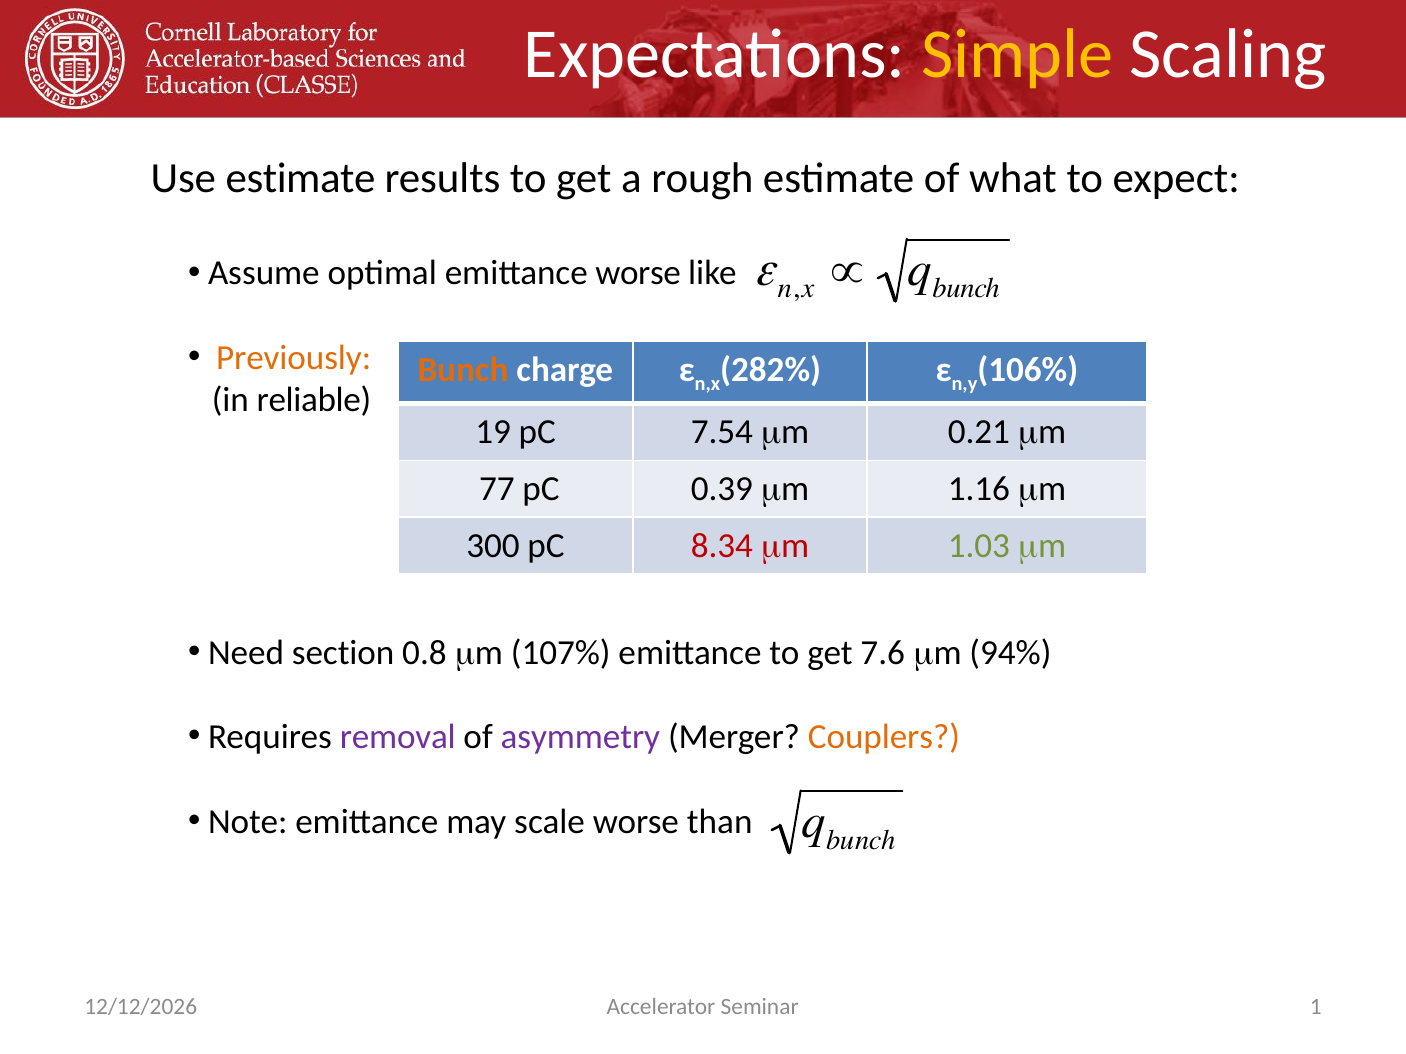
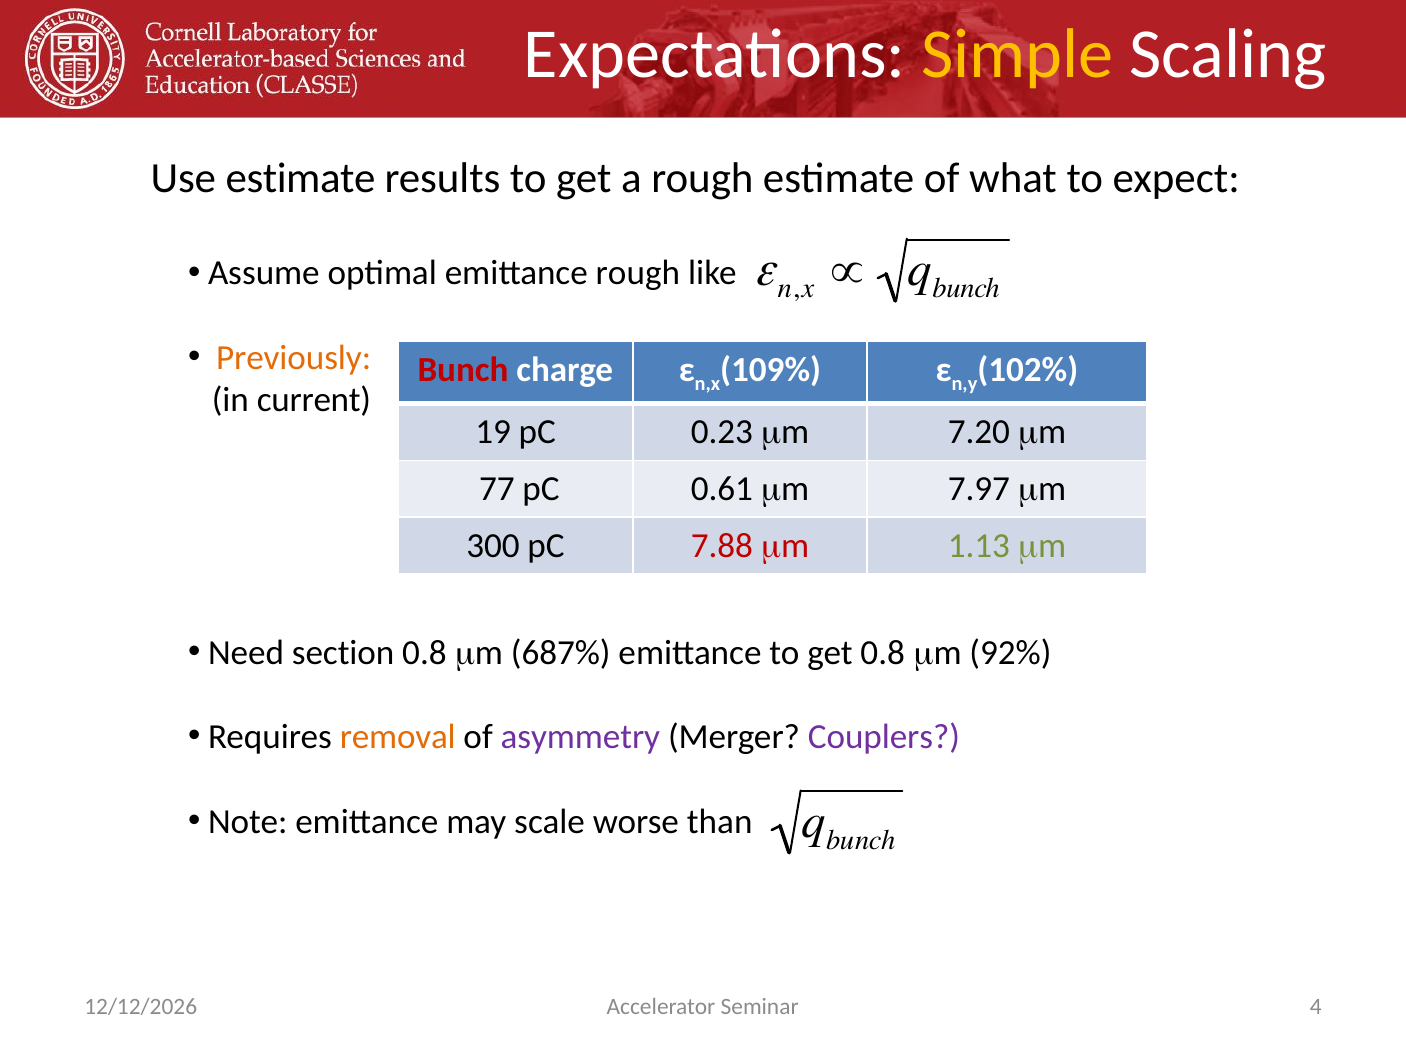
emittance worse: worse -> rough (638, 273)
Bunch colour: orange -> red (463, 370)
282%: 282% -> 109% (771, 370)
106%: 106% -> 102% (1028, 370)
reliable: reliable -> current (314, 400)
7.54: 7.54 -> 0.23 (722, 432)
0.21: 0.21 -> 7.20 (979, 432)
0.39: 0.39 -> 0.61 (722, 489)
1.16: 1.16 -> 7.97 (979, 489)
8.34: 8.34 -> 7.88 (722, 546)
1.03: 1.03 -> 1.13 (979, 546)
107%: 107% -> 687% (561, 653)
get 7.6: 7.6 -> 0.8 (883, 653)
94%: 94% -> 92% (1010, 653)
removal colour: purple -> orange (398, 737)
Couplers colour: orange -> purple (884, 737)
1: 1 -> 4 (1316, 1007)
